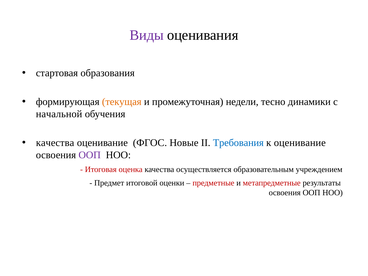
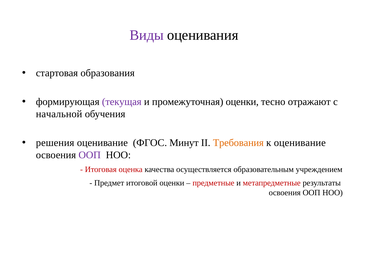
текущая colour: orange -> purple (122, 102)
промежуточная недели: недели -> оценки (242, 102)
динамики: динамики -> отражают (309, 102)
качества: качества -> решения (55, 143)
Новые: Новые -> Минут (184, 143)
Требования colour: blue -> orange (238, 143)
